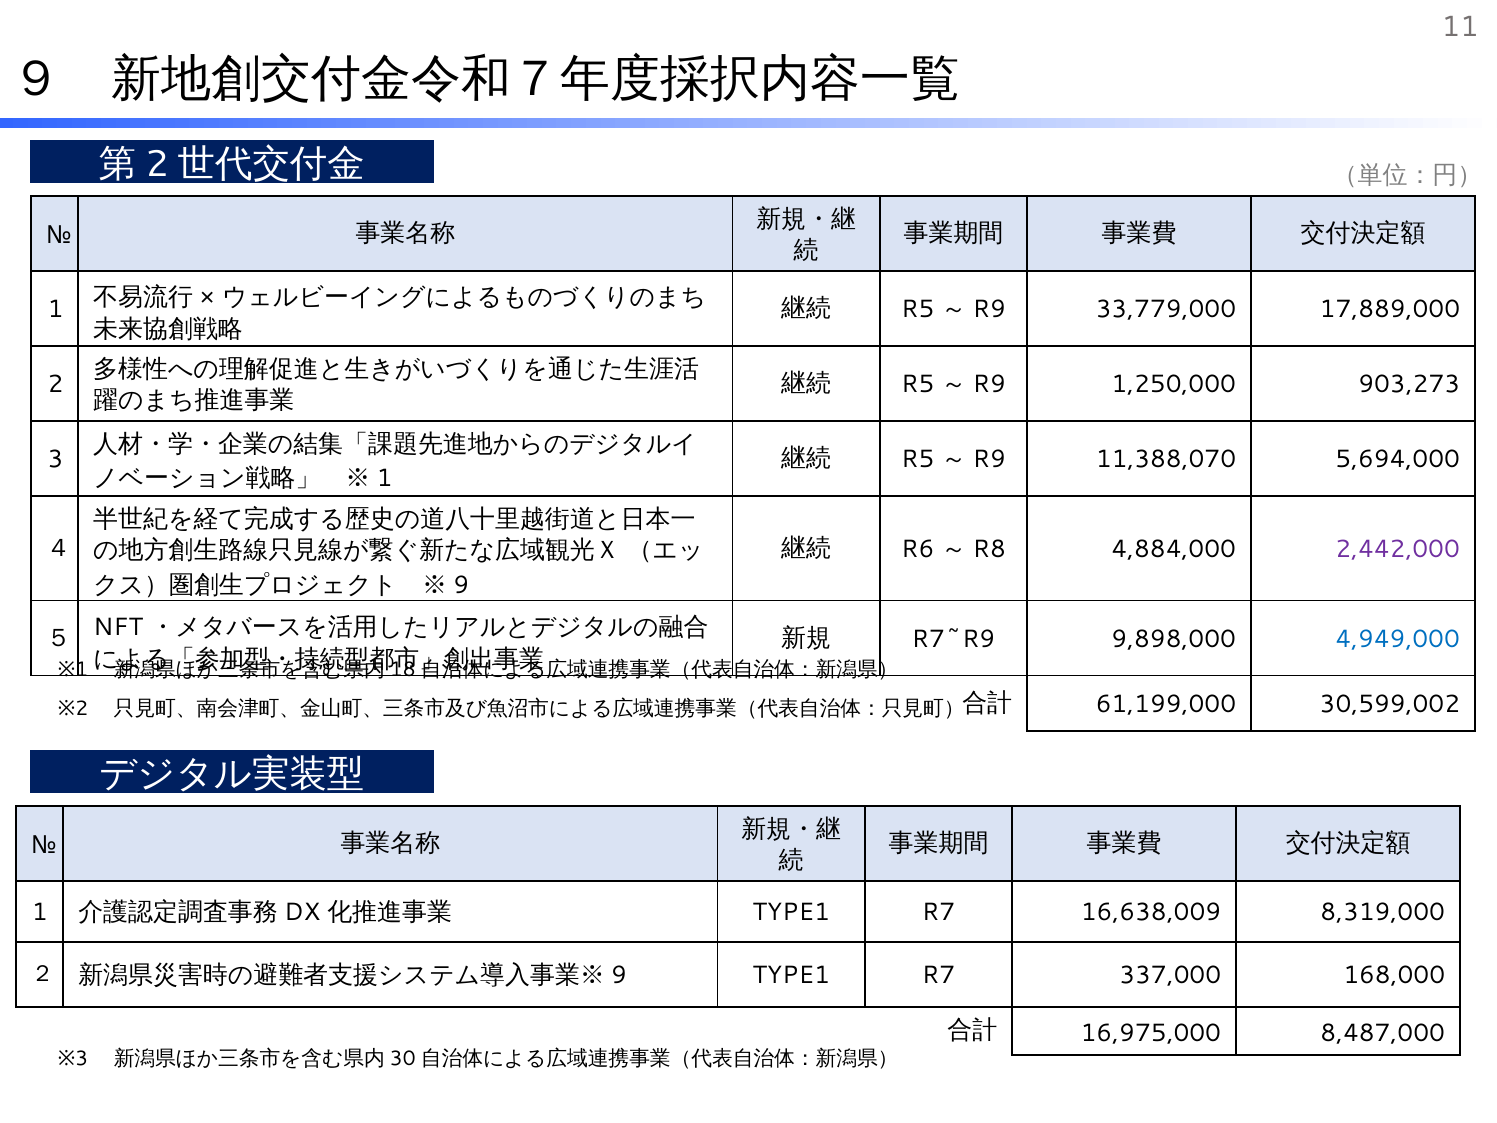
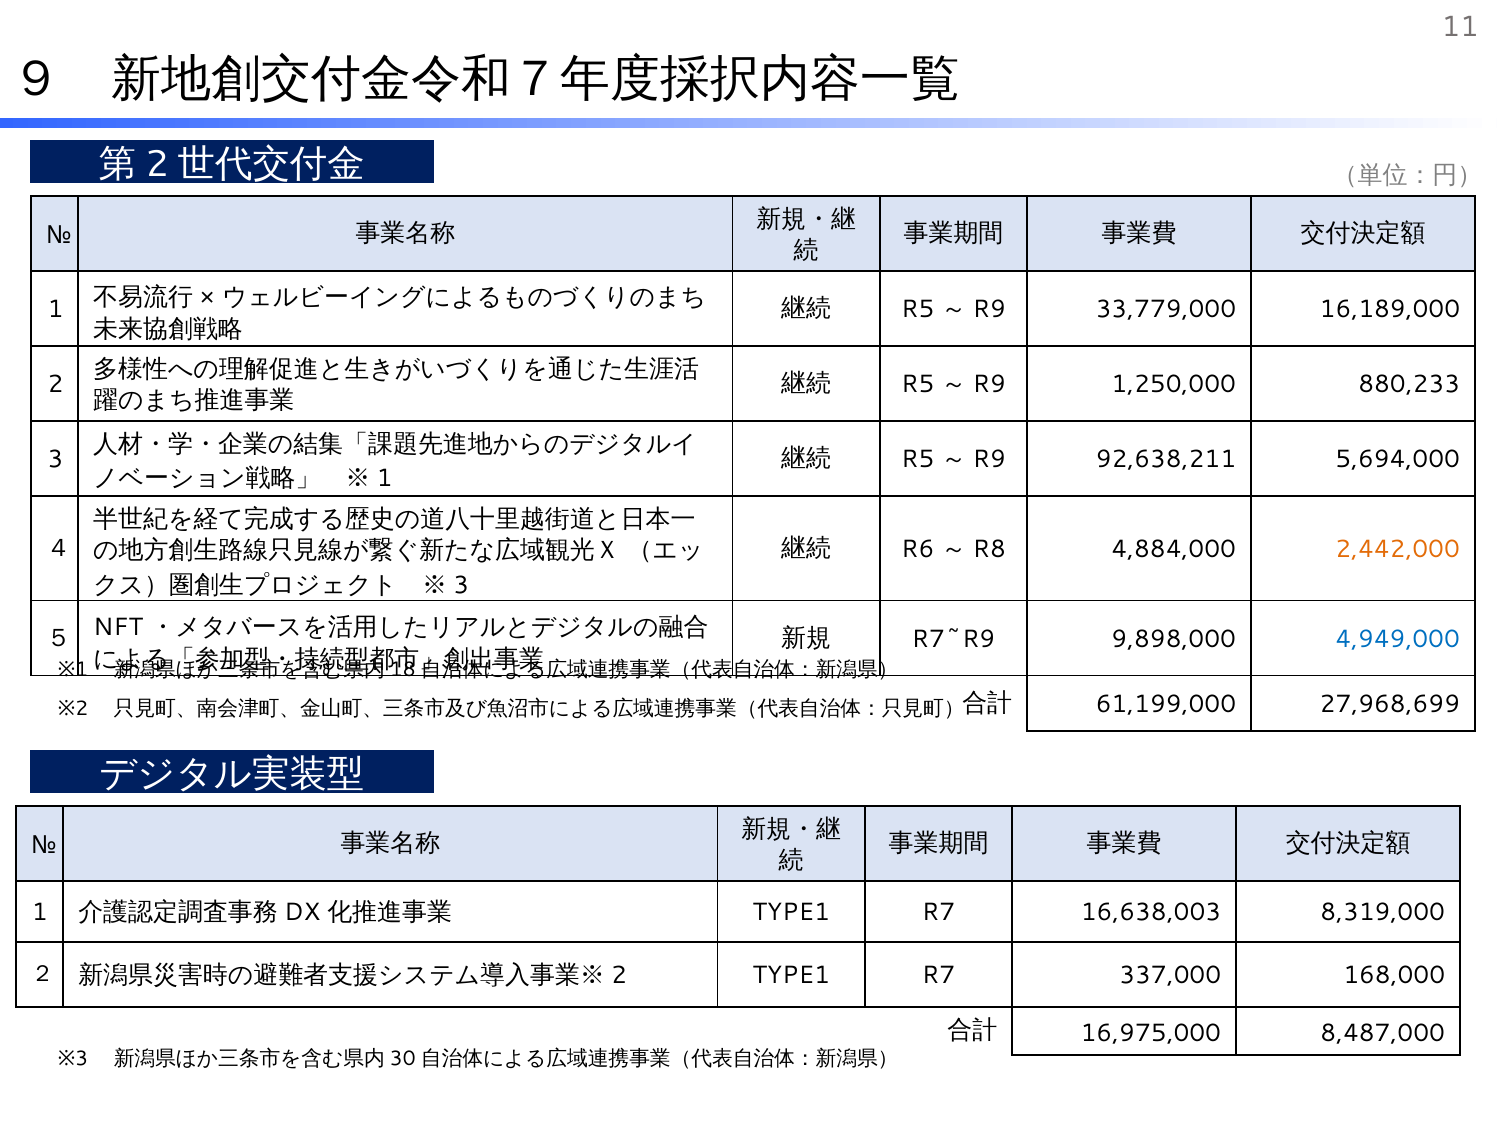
17,889,000: 17,889,000 -> 16,189,000 (1390, 310)
903,273: 903,273 -> 880,233 (1409, 385)
11,388,070: 11,388,070 -> 92,638,211 (1166, 459)
2,442,000 colour: purple -> orange (1398, 549)
9: 9 -> 3 (461, 585)
30,599,002: 30,599,002 -> 27,968,699 (1390, 704)
16,638,009: 16,638,009 -> 16,638,003 (1151, 912)
9: 9 -> 2 (619, 975)
